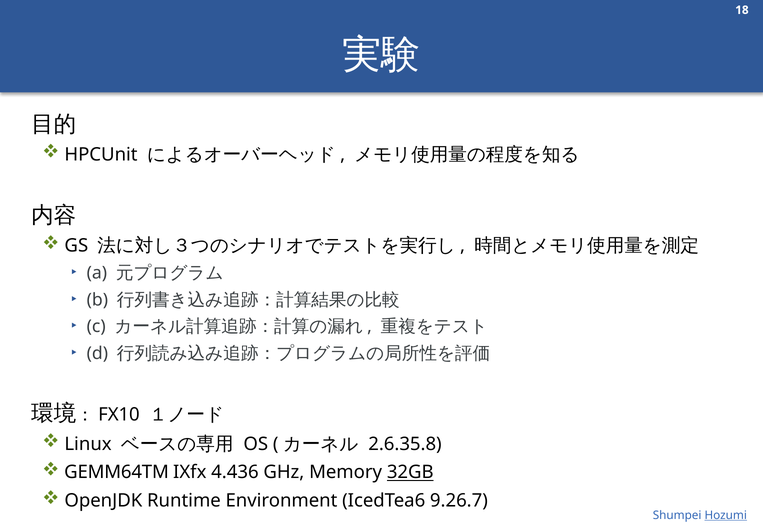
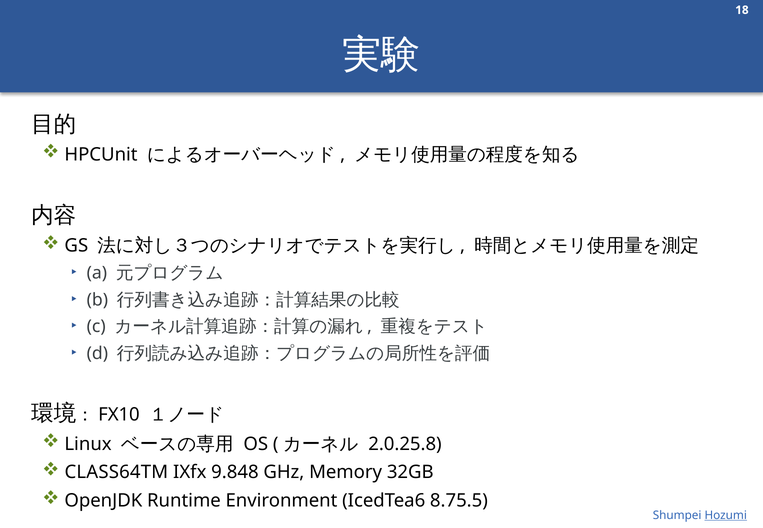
2.6.35.8: 2.6.35.8 -> 2.0.25.8 (405, 444)
GEMM64TM: GEMM64TM -> CLASS64TM (116, 473)
4.436: 4.436 -> 9.848 (235, 473)
32GB underline: present -> none (410, 473)
9.26.7: 9.26.7 -> 8.75.5 (459, 501)
